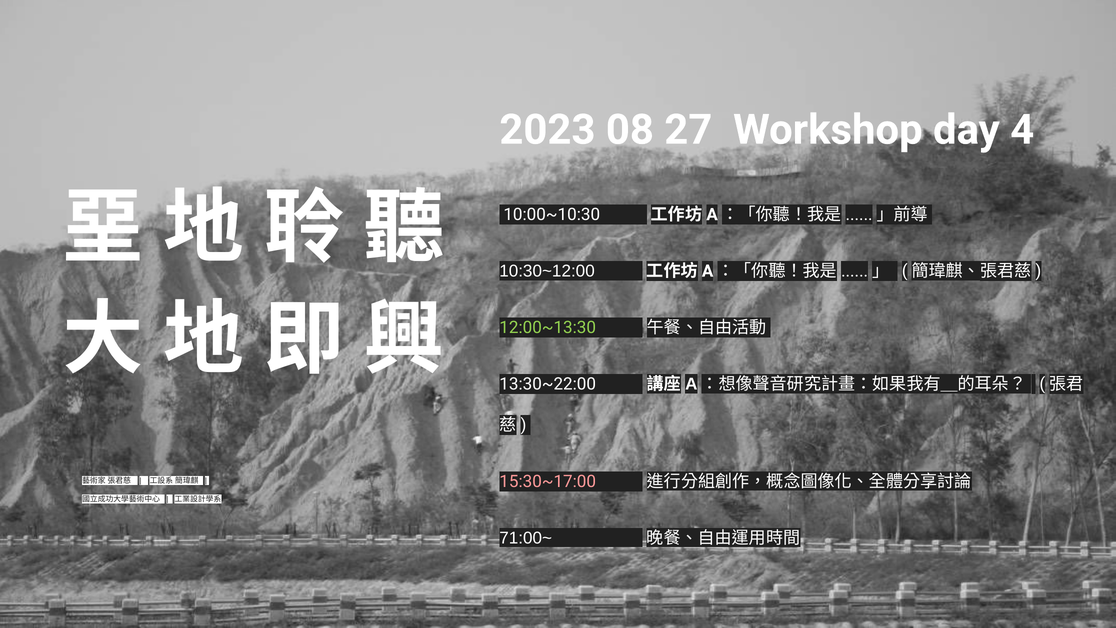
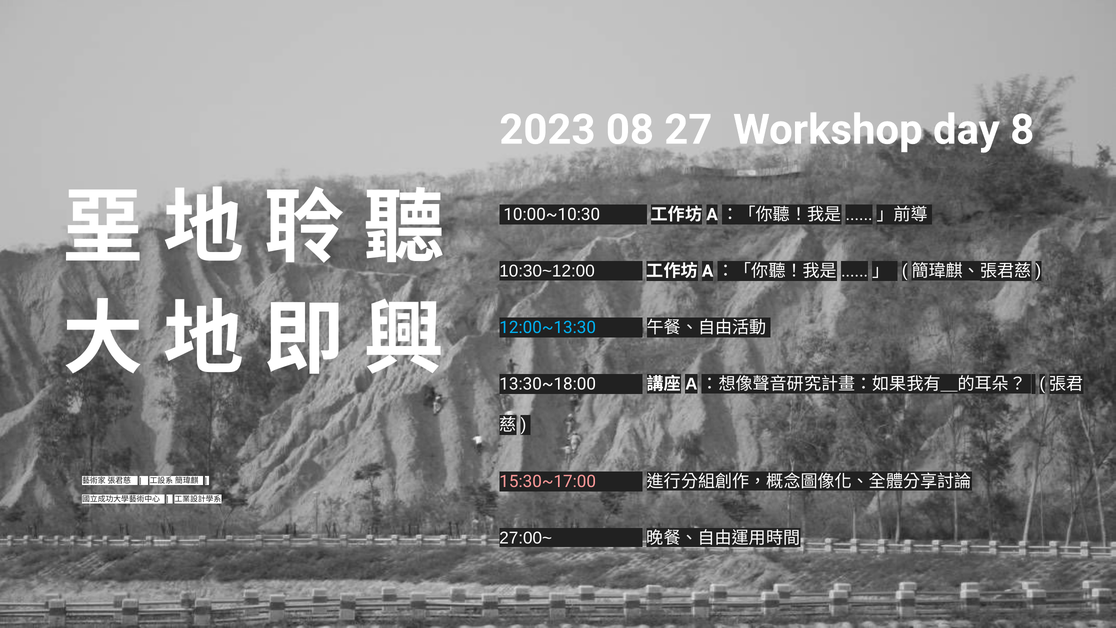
4: 4 -> 8 (1022, 130)
12:00~13:30 colour: light green -> light blue (548, 327)
13:30~22:00: 13:30~22:00 -> 13:30~18:00 (548, 384)
71:00~: 71:00~ -> 27:00~ (526, 538)
